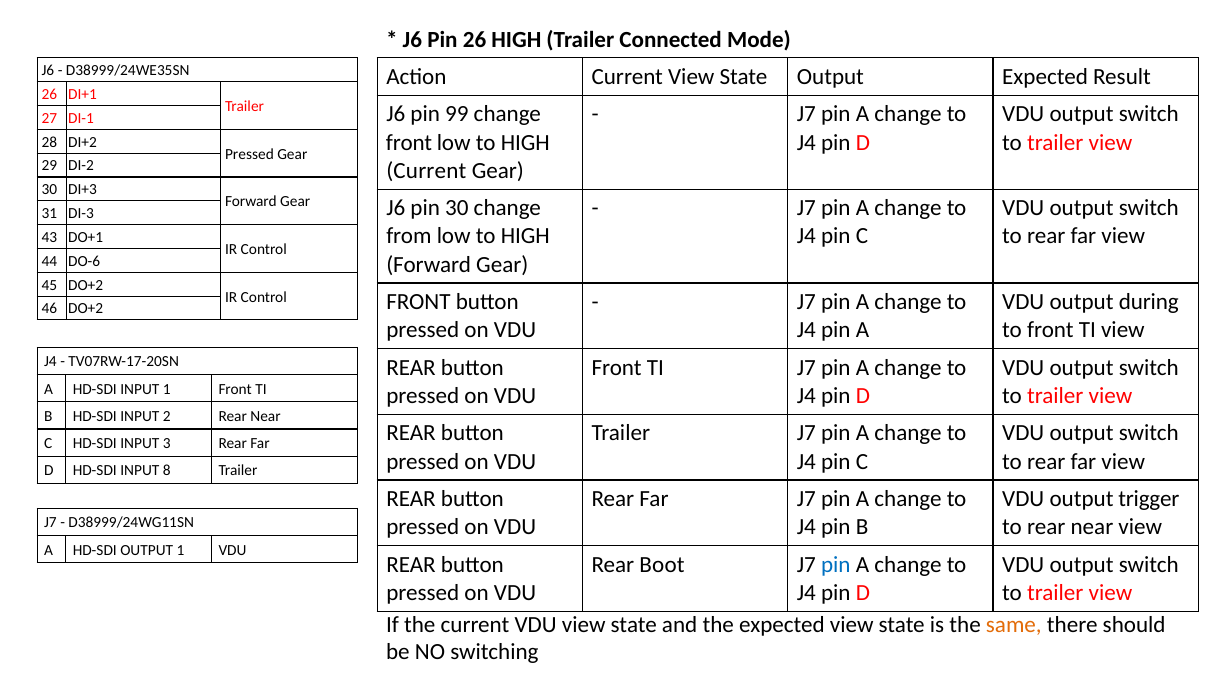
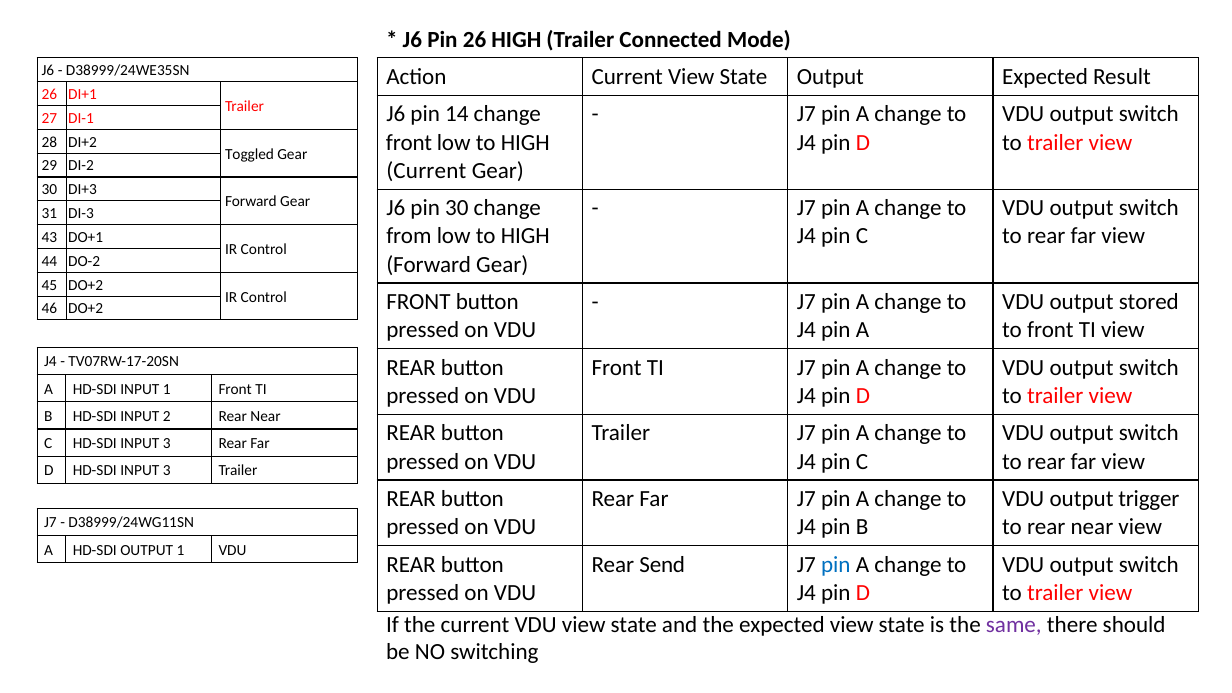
99: 99 -> 14 (457, 114)
Pressed: Pressed -> Toggled (250, 154)
DO-6: DO-6 -> DO-2 (84, 261)
during: during -> stored (1149, 302)
D HD-SDI INPUT 8: 8 -> 3 (167, 471)
Boot: Boot -> Send (662, 565)
same colour: orange -> purple (1014, 624)
